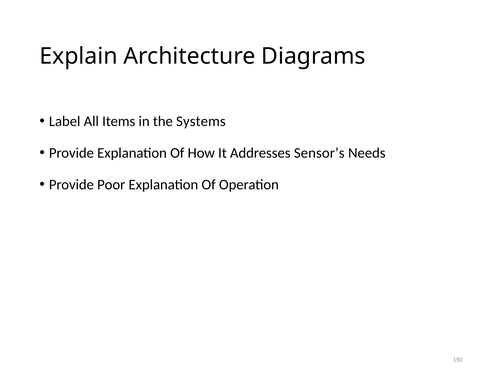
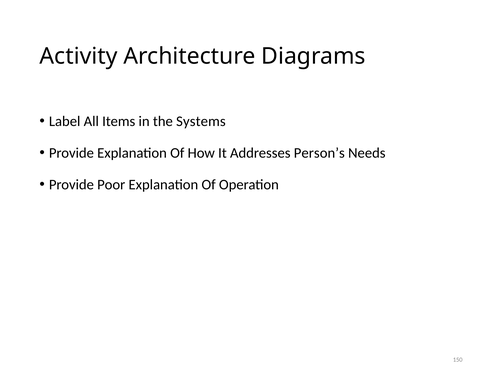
Explain: Explain -> Activity (79, 56)
Sensor’s: Sensor’s -> Person’s (319, 153)
